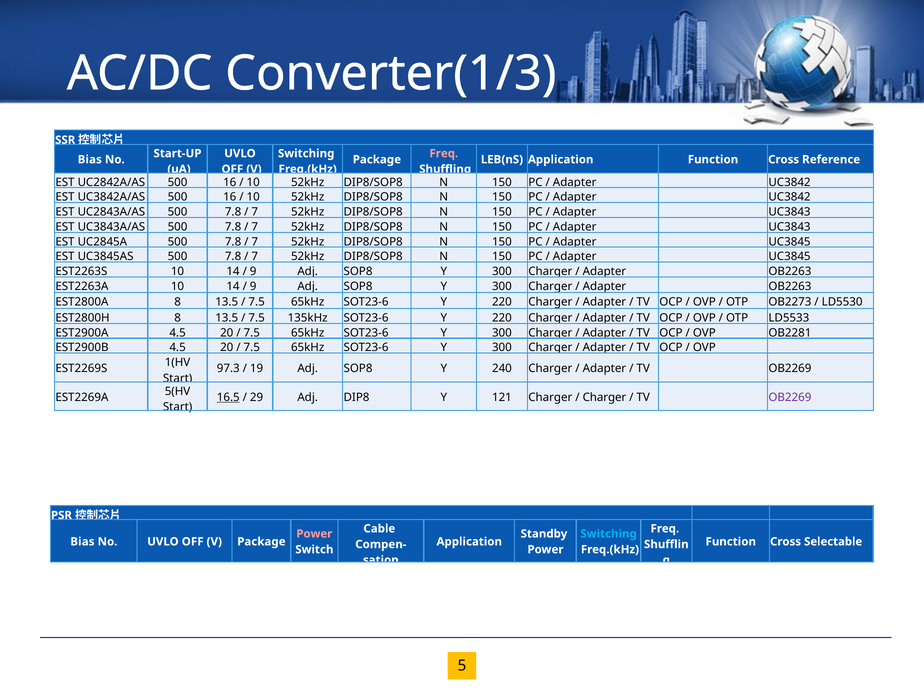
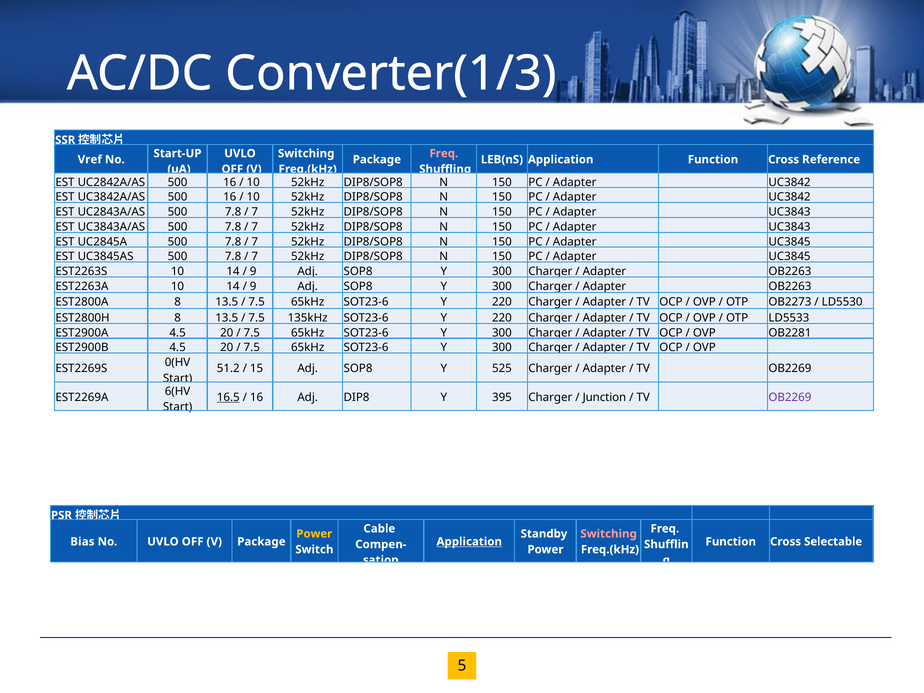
Bias: Bias -> Vref (90, 160)
1(HV: 1(HV -> 0(HV (178, 363)
97.3: 97.3 -> 51.2 (228, 369)
19: 19 -> 15 (257, 369)
240: 240 -> 525 (502, 369)
5(HV: 5(HV -> 6(HV (178, 391)
29: 29 -> 16 (257, 397)
121: 121 -> 395 (502, 397)
Charger: Charger -> Junction (604, 397)
Power colour: pink -> yellow (314, 534)
Switching colour: light blue -> pink (609, 534)
Application underline: none -> present (469, 542)
